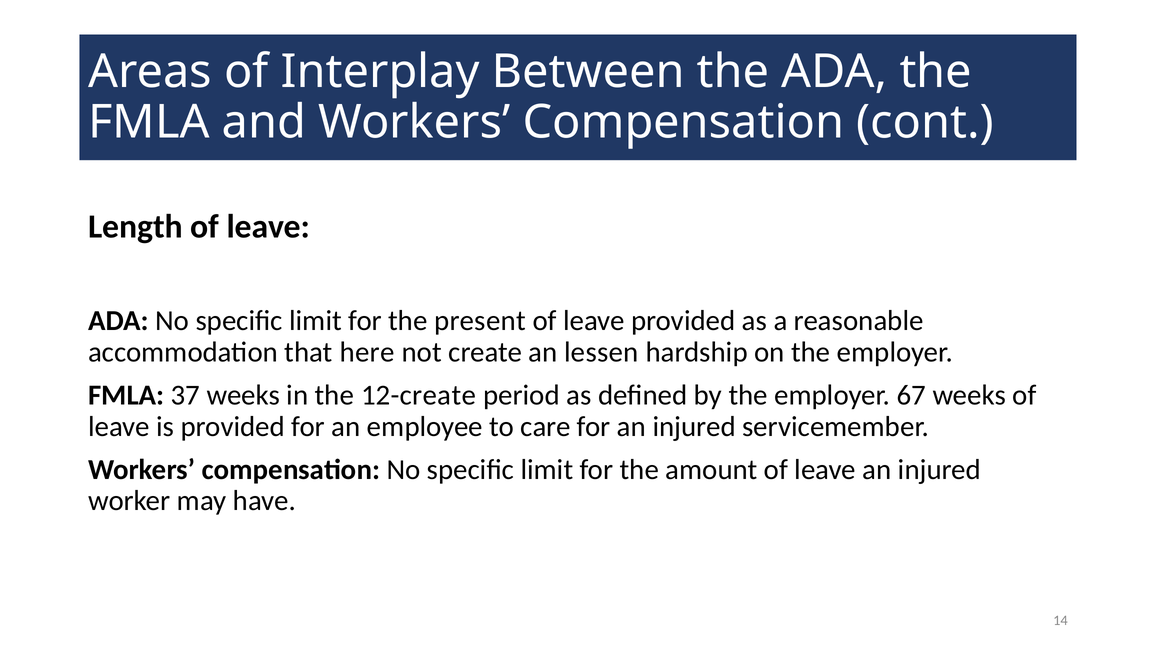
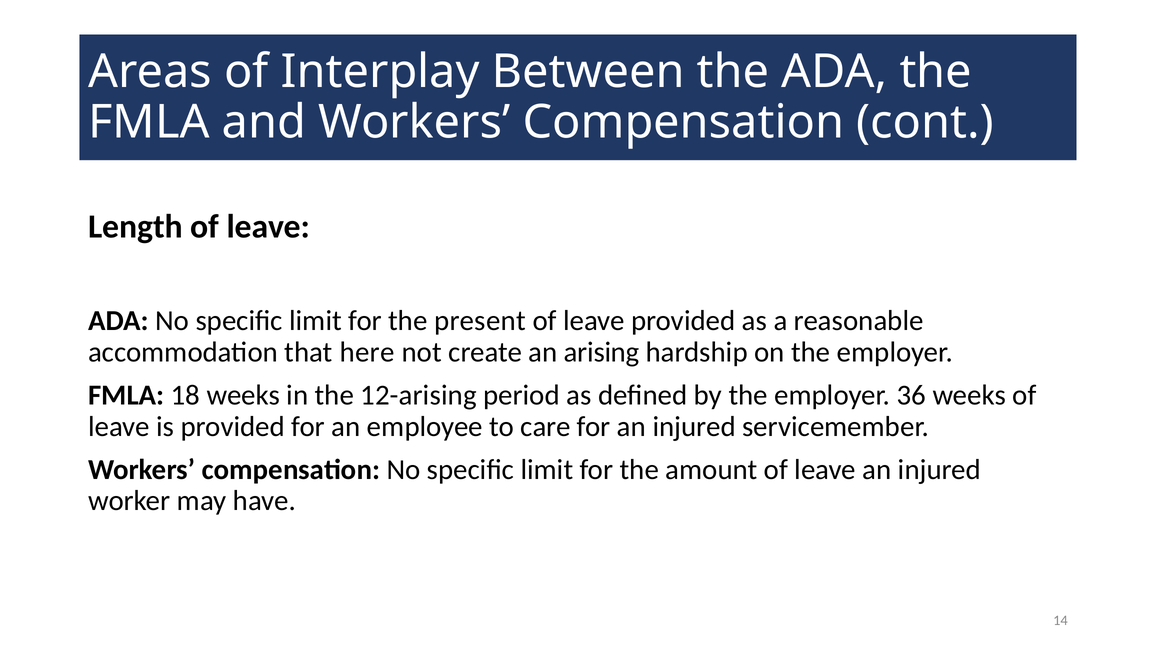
lessen: lessen -> arising (602, 352)
37: 37 -> 18 (185, 395)
12-create: 12-create -> 12-arising (419, 395)
67: 67 -> 36 (911, 395)
